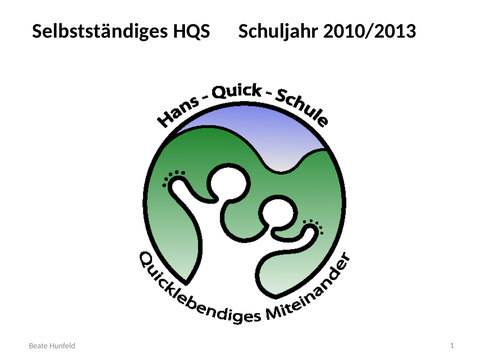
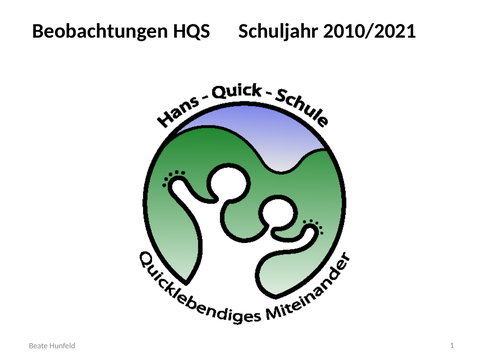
Selbstständiges: Selbstständiges -> Beobachtungen (100, 31)
2010/2013: 2010/2013 -> 2010/2021 (370, 31)
